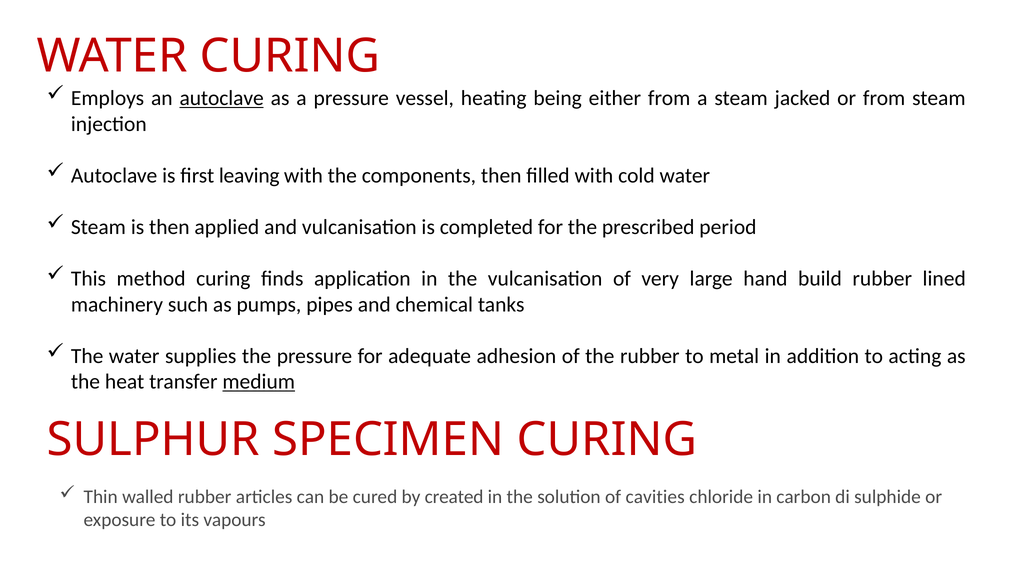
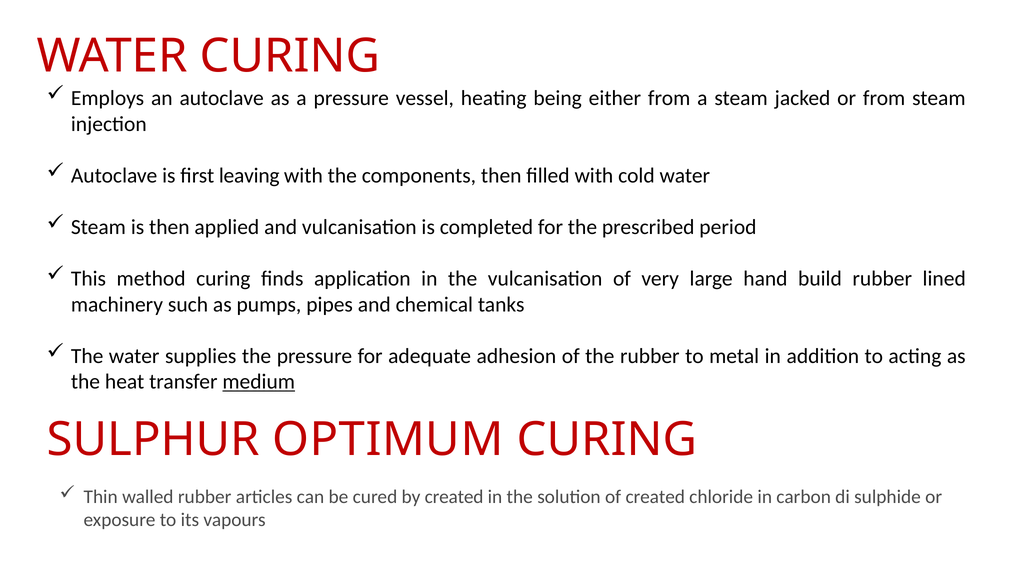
autoclave underline: present -> none (222, 98)
SPECIMEN: SPECIMEN -> OPTIMUM (388, 440)
of cavities: cavities -> created (655, 497)
